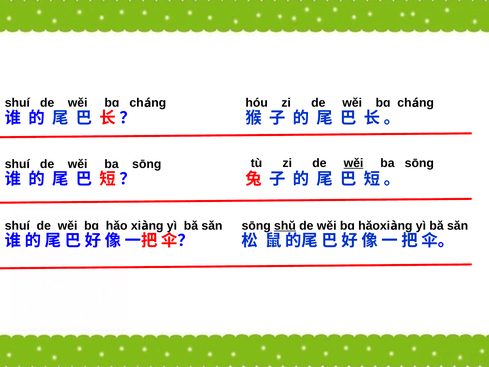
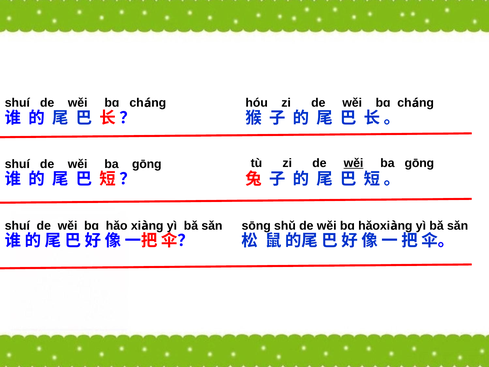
sōng: sōng -> gōng (419, 163)
sōng: sōng -> gōng (147, 164)
shǔ underline: present -> none (285, 226)
